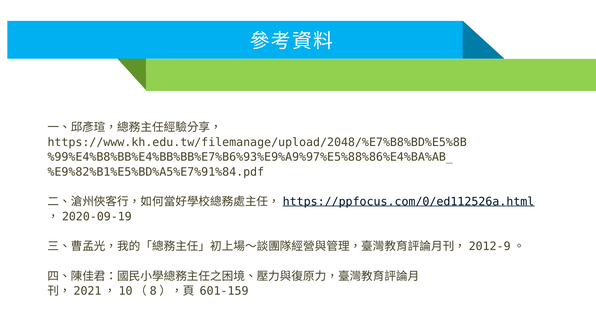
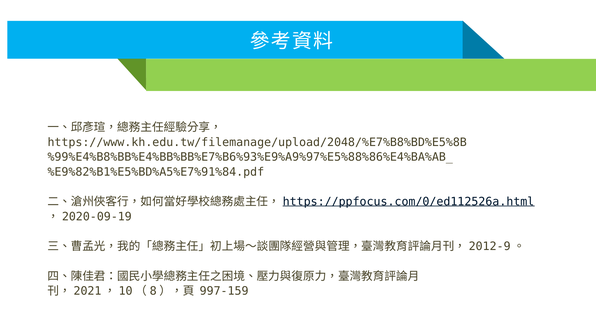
601-159: 601-159 -> 997-159 (224, 291)
